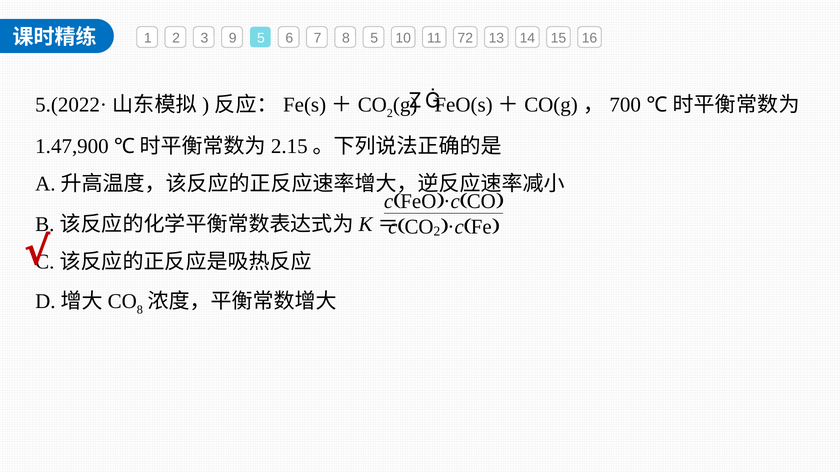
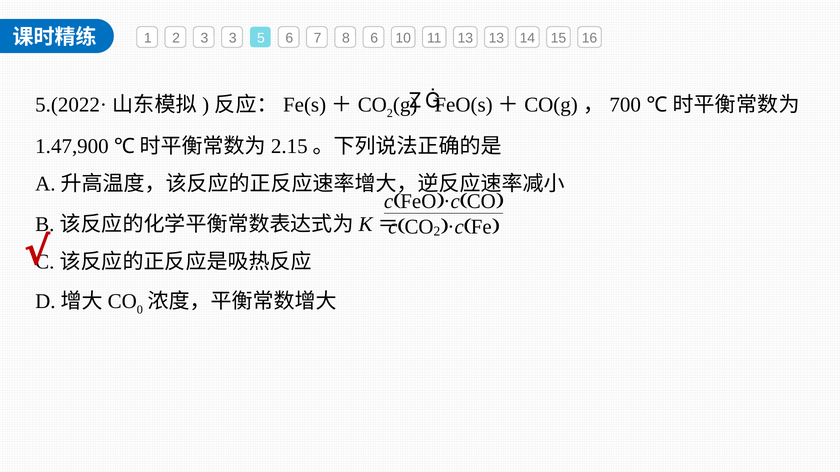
3 9: 9 -> 3 (233, 38)
8 5: 5 -> 6 (374, 38)
11 72: 72 -> 13 (465, 38)
8: 8 -> 0 (140, 310)
